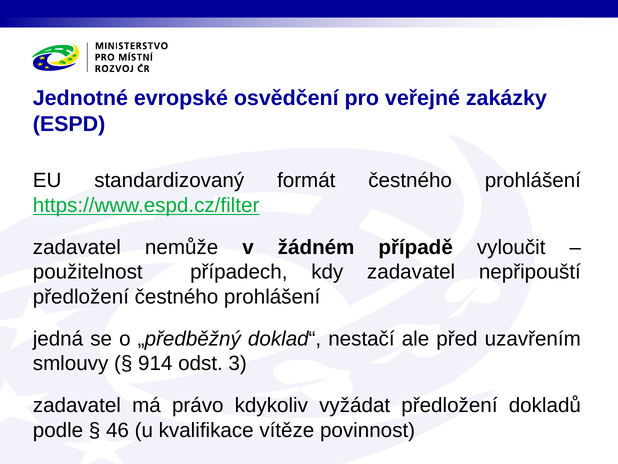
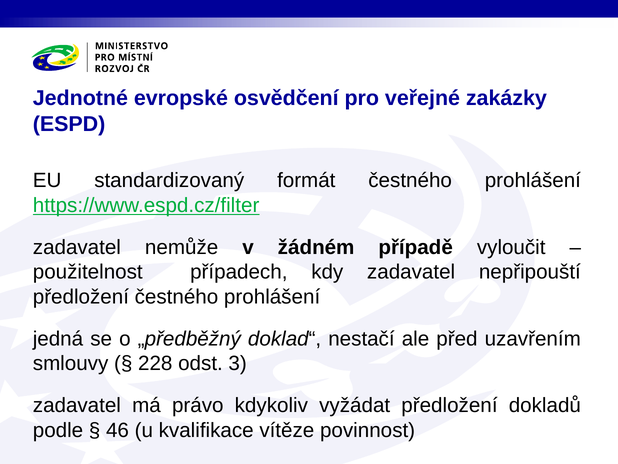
914: 914 -> 228 (155, 363)
